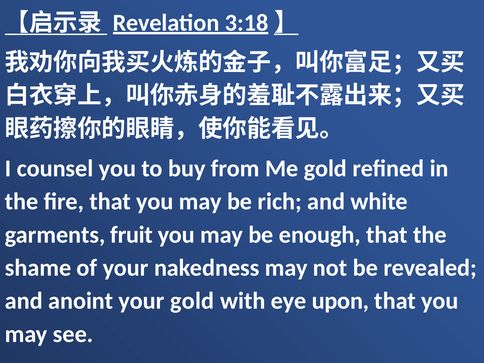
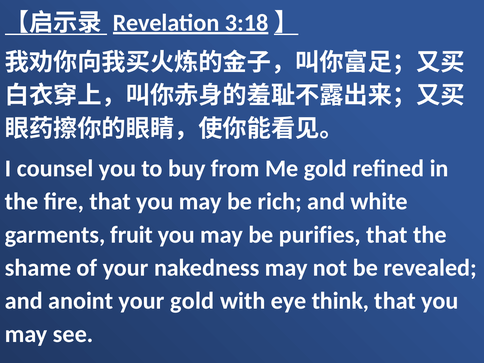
enough: enough -> purifies (320, 235)
upon: upon -> think (340, 301)
